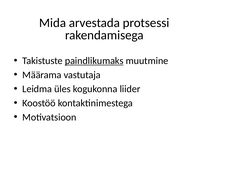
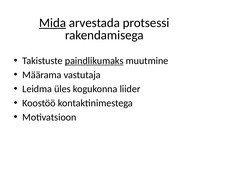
Mida underline: none -> present (53, 23)
